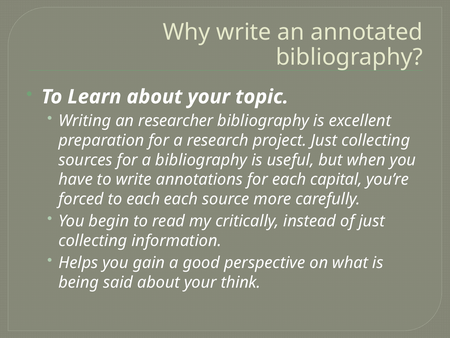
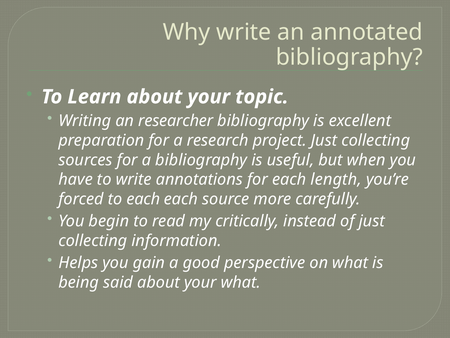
capital: capital -> length (336, 179)
your think: think -> what (241, 282)
